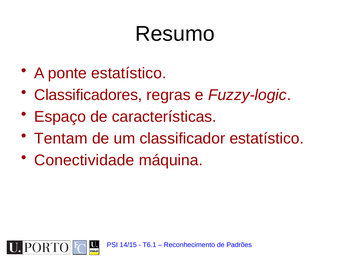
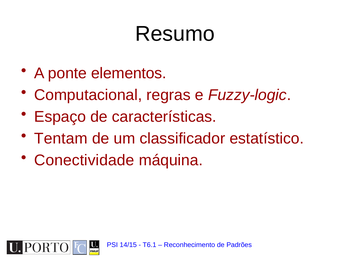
ponte estatístico: estatístico -> elementos (129, 73)
Classificadores: Classificadores -> Computacional (88, 95)
